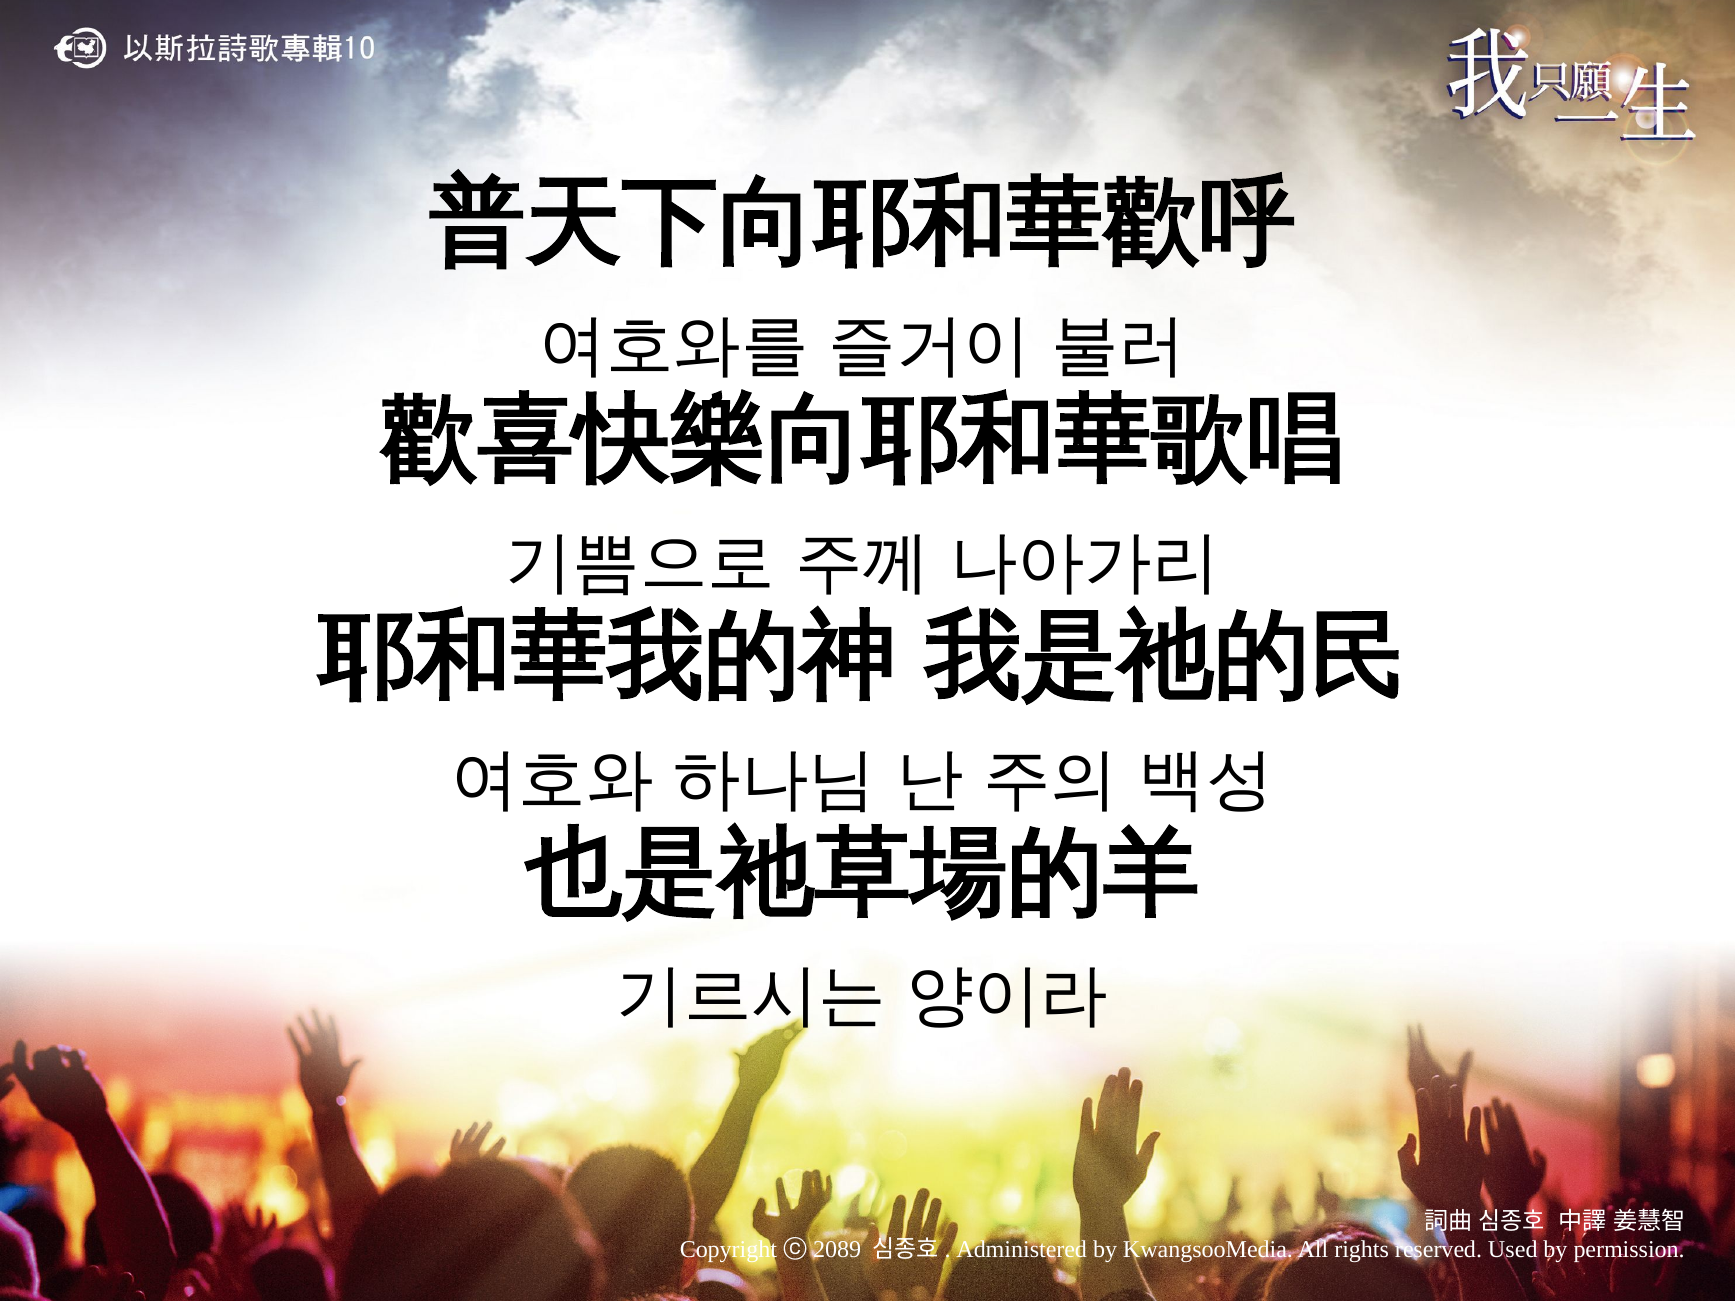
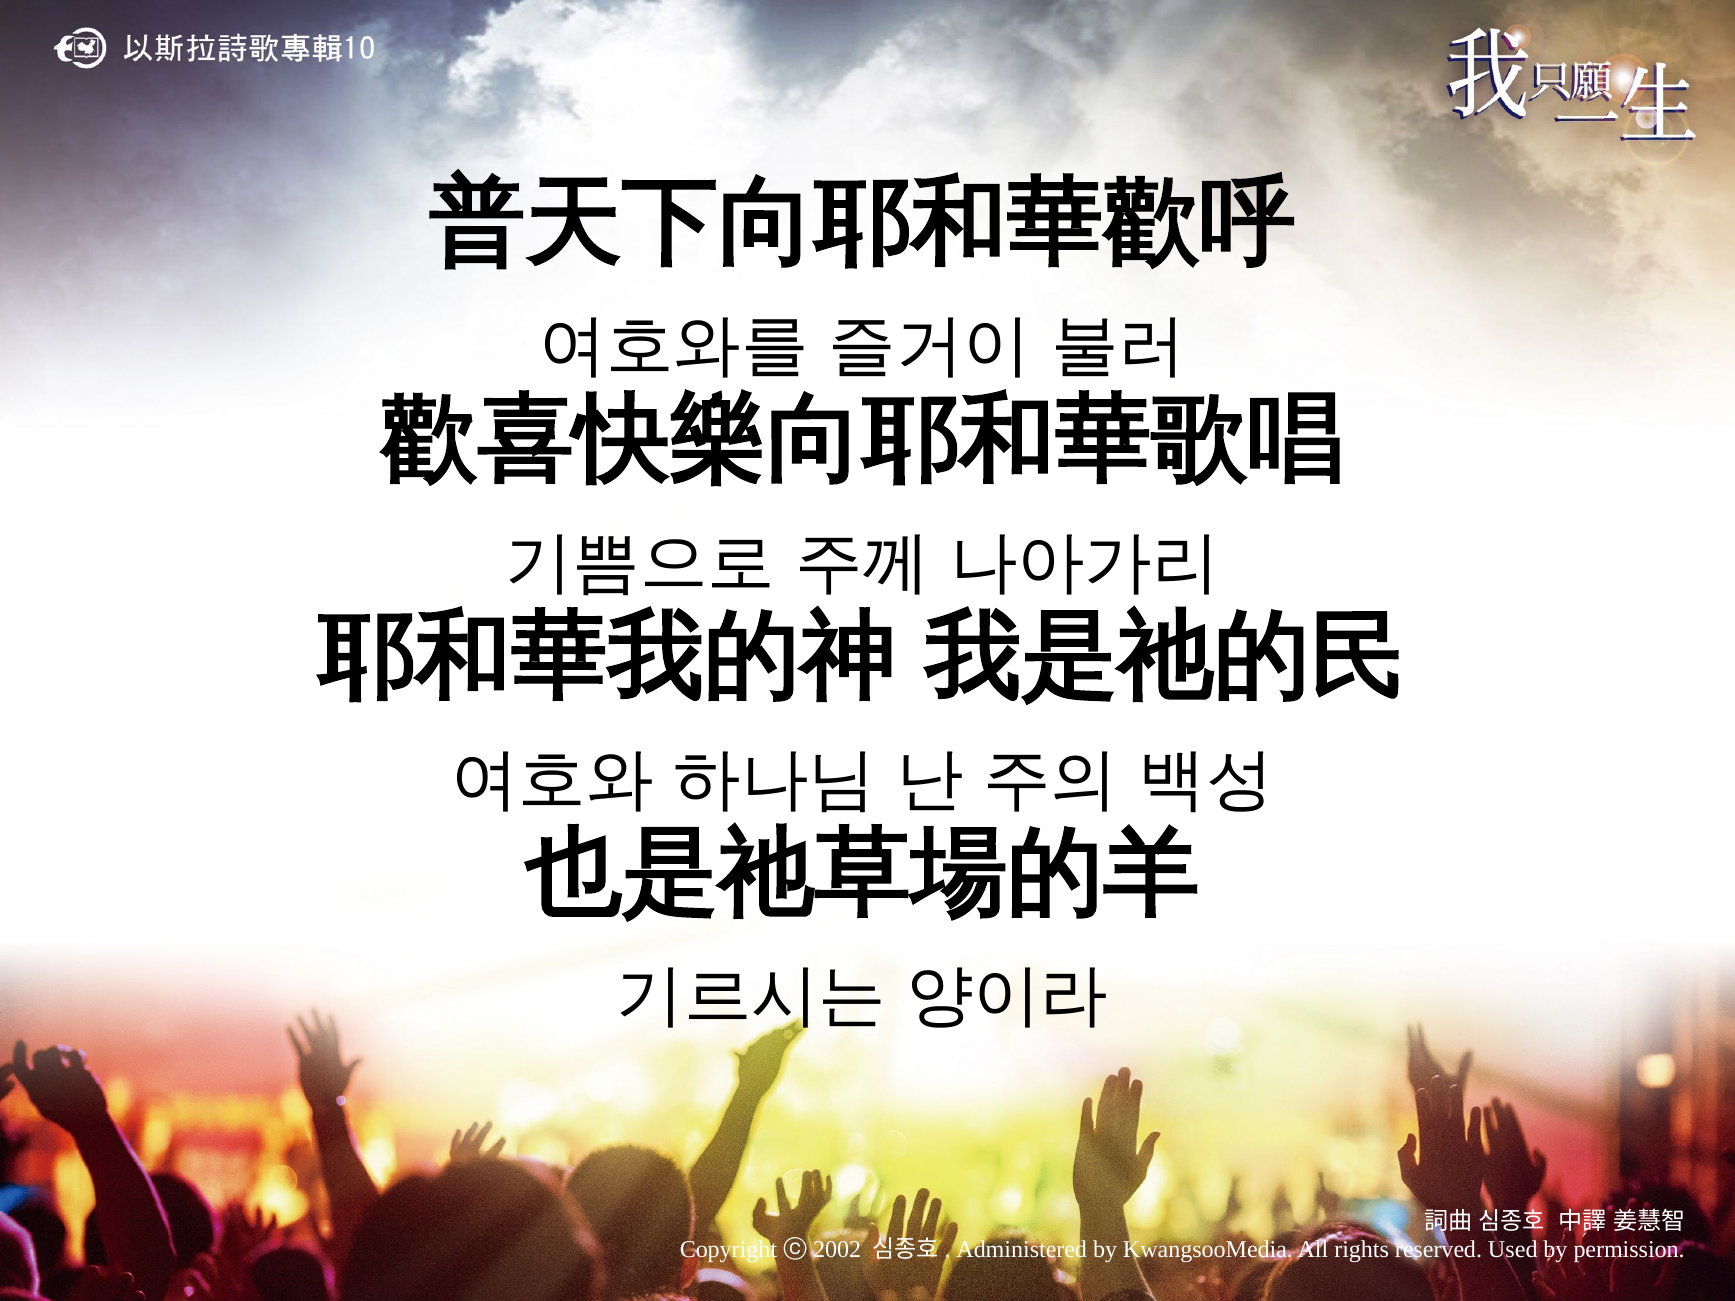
2089: 2089 -> 2002 (837, 1250)
